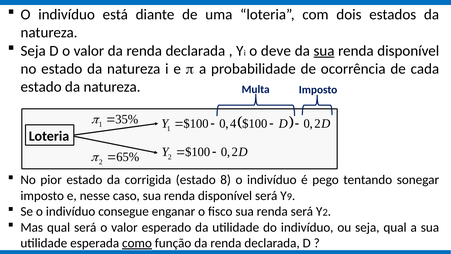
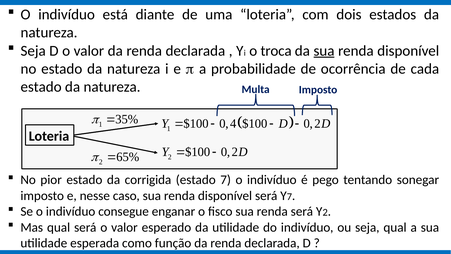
deve: deve -> troca (276, 51)
estado 8: 8 -> 7 (226, 180)
9: 9 -> 7 (289, 196)
como underline: present -> none (137, 243)
